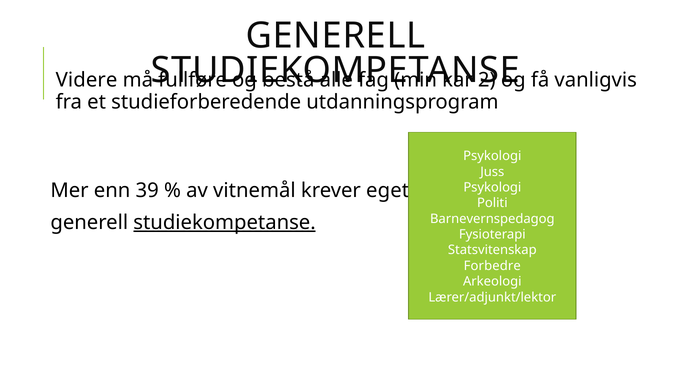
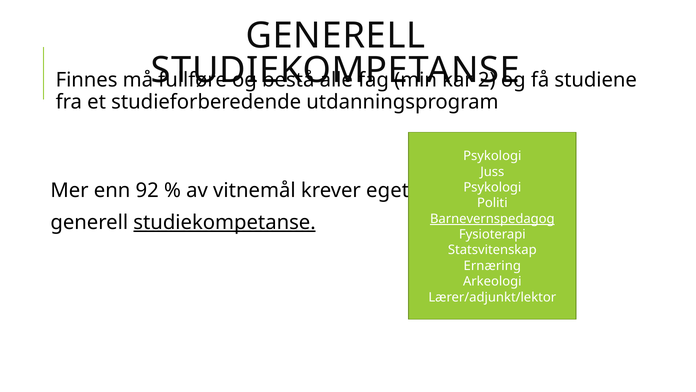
Videre: Videre -> Finnes (87, 80)
vanligvis: vanligvis -> studiene (596, 80)
39: 39 -> 92 (147, 190)
Barnevernspedagog underline: none -> present (492, 219)
Forbedre: Forbedre -> Ernæring (492, 266)
